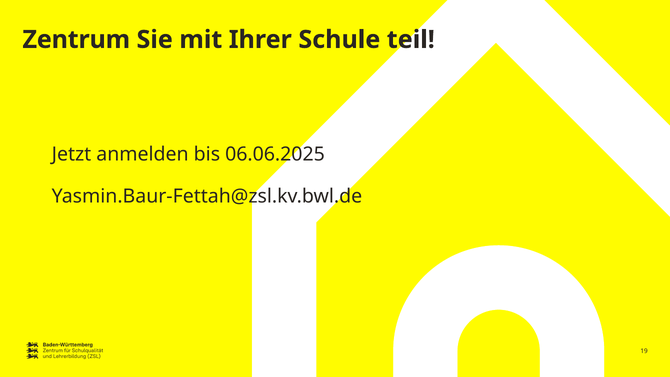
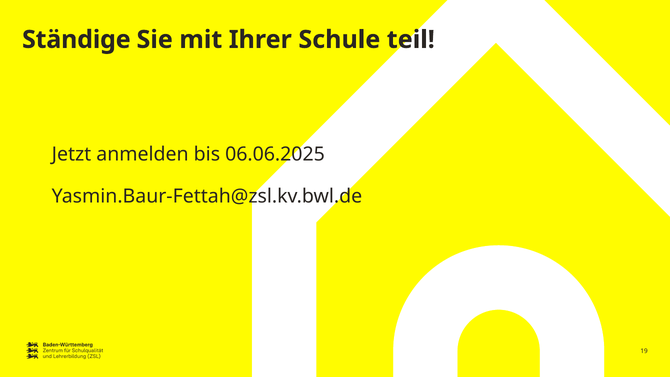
Zentrum: Zentrum -> Ständige (76, 40)
